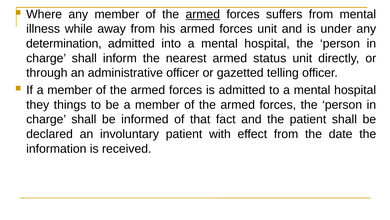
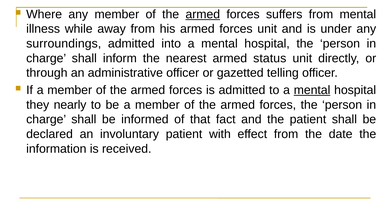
determination: determination -> surroundings (64, 43)
mental underline: none -> present (312, 90)
things: things -> nearly (70, 104)
